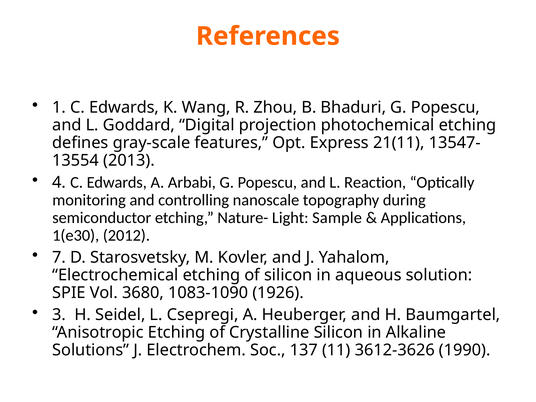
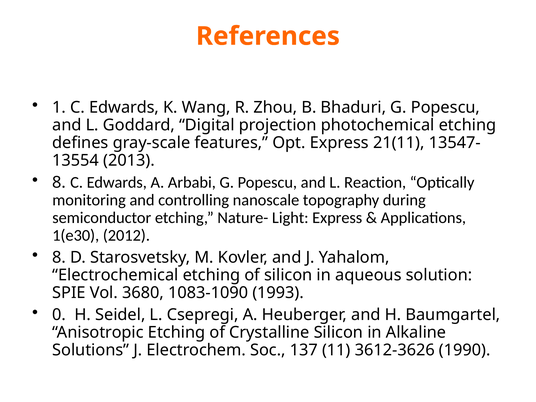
4: 4 -> 8 (59, 182)
Light Sample: Sample -> Express (337, 218)
7: 7 -> 8 (59, 257)
1926: 1926 -> 1993 (278, 293)
3: 3 -> 0 (59, 315)
